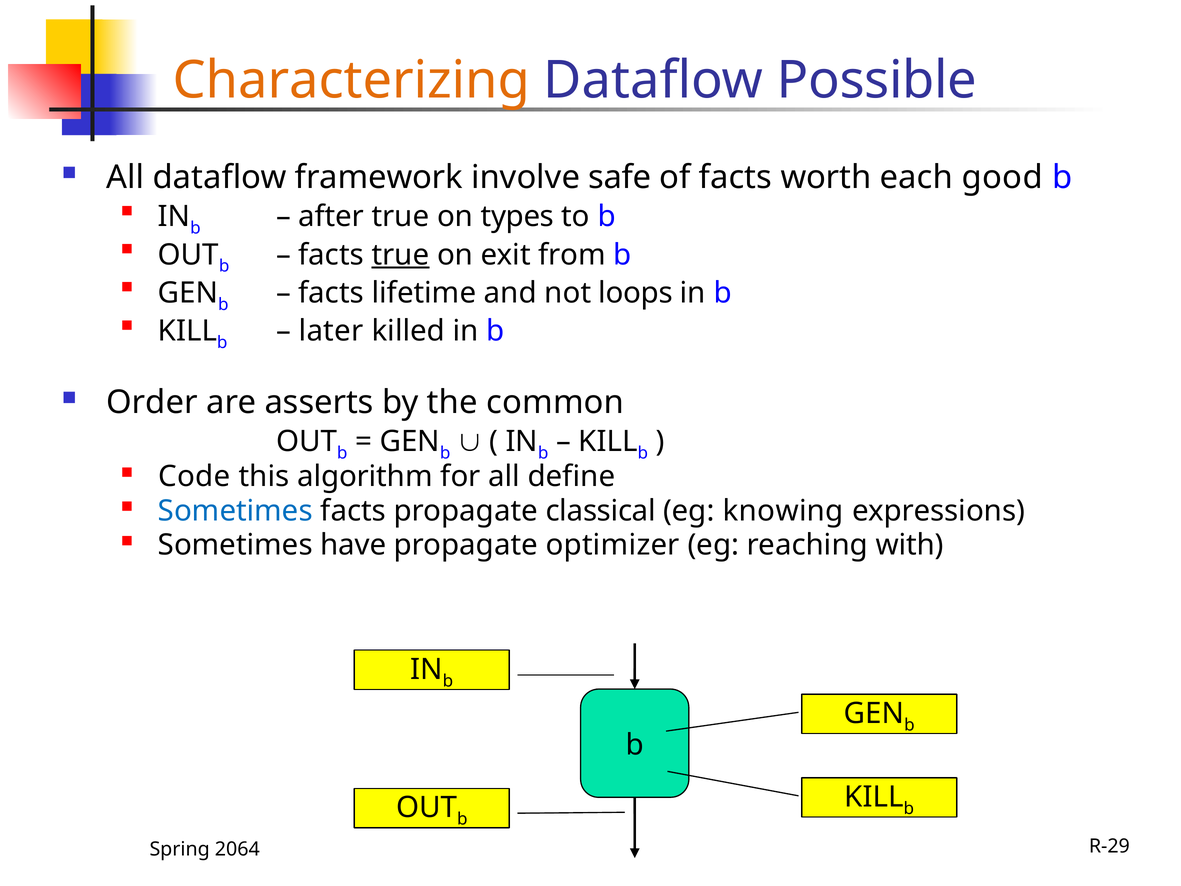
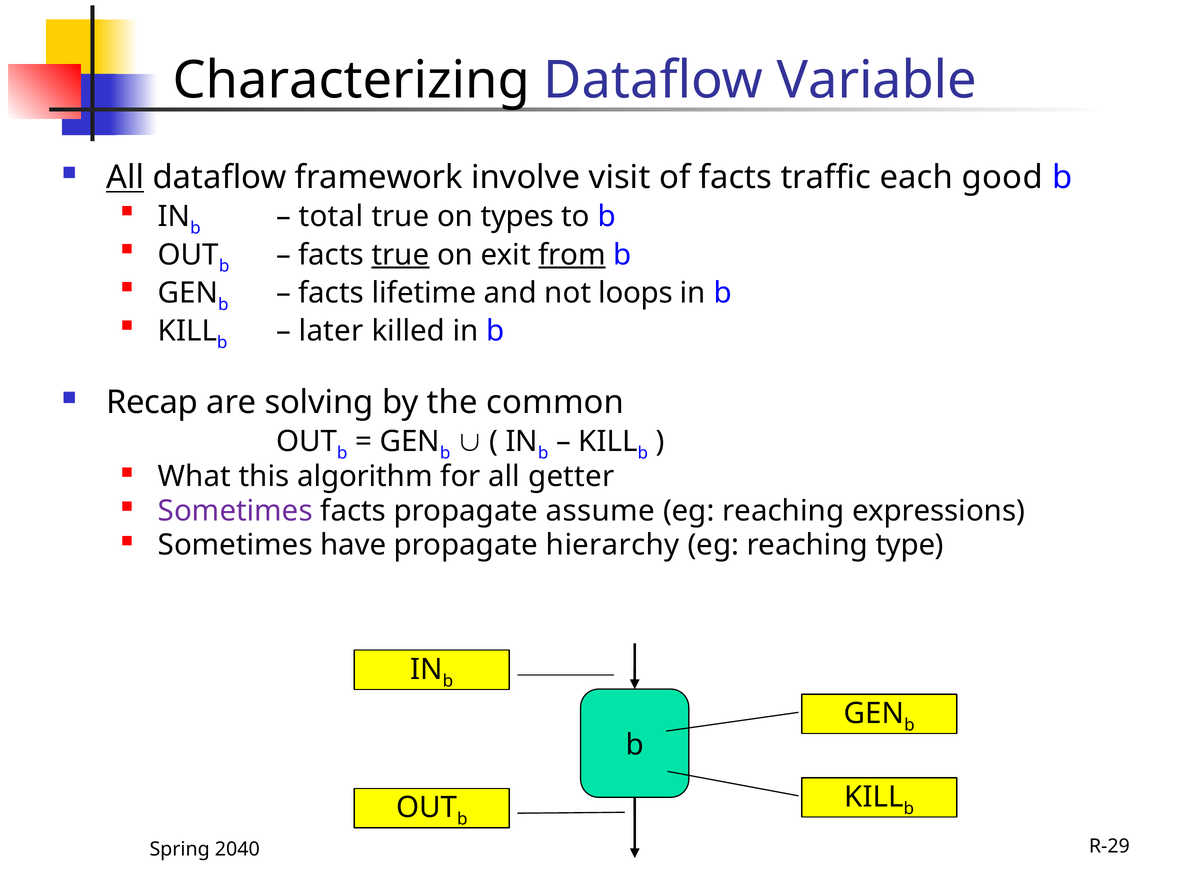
Characterizing colour: orange -> black (351, 80)
Possible: Possible -> Variable (877, 80)
All underline: none -> present (125, 178)
safe: safe -> visit (620, 178)
worth: worth -> traffic (826, 178)
after: after -> total (331, 217)
from underline: none -> present (572, 255)
Order: Order -> Recap (152, 402)
asserts: asserts -> solving (319, 402)
Code: Code -> What (194, 477)
define: define -> getter (571, 477)
Sometimes colour: blue -> purple (235, 511)
classical: classical -> assume (600, 511)
knowing: knowing -> reaching (783, 511)
optimizer: optimizer -> hierarchy (613, 545)
with: with -> type (910, 545)
2064: 2064 -> 2040 (237, 849)
